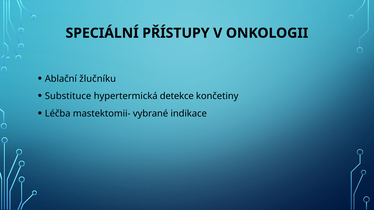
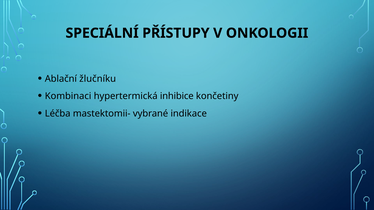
Substituce: Substituce -> Kombinaci (68, 96)
detekce: detekce -> inhibice (177, 96)
